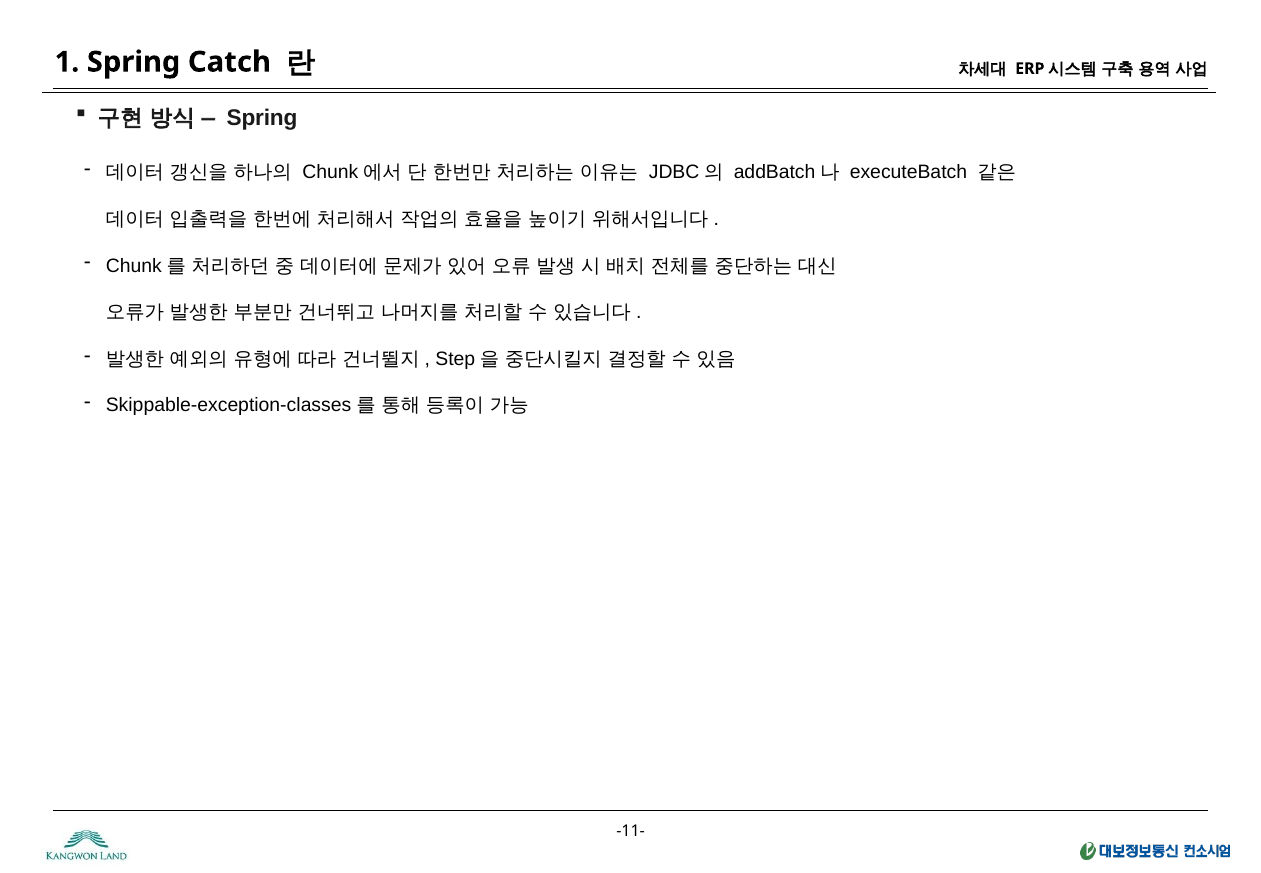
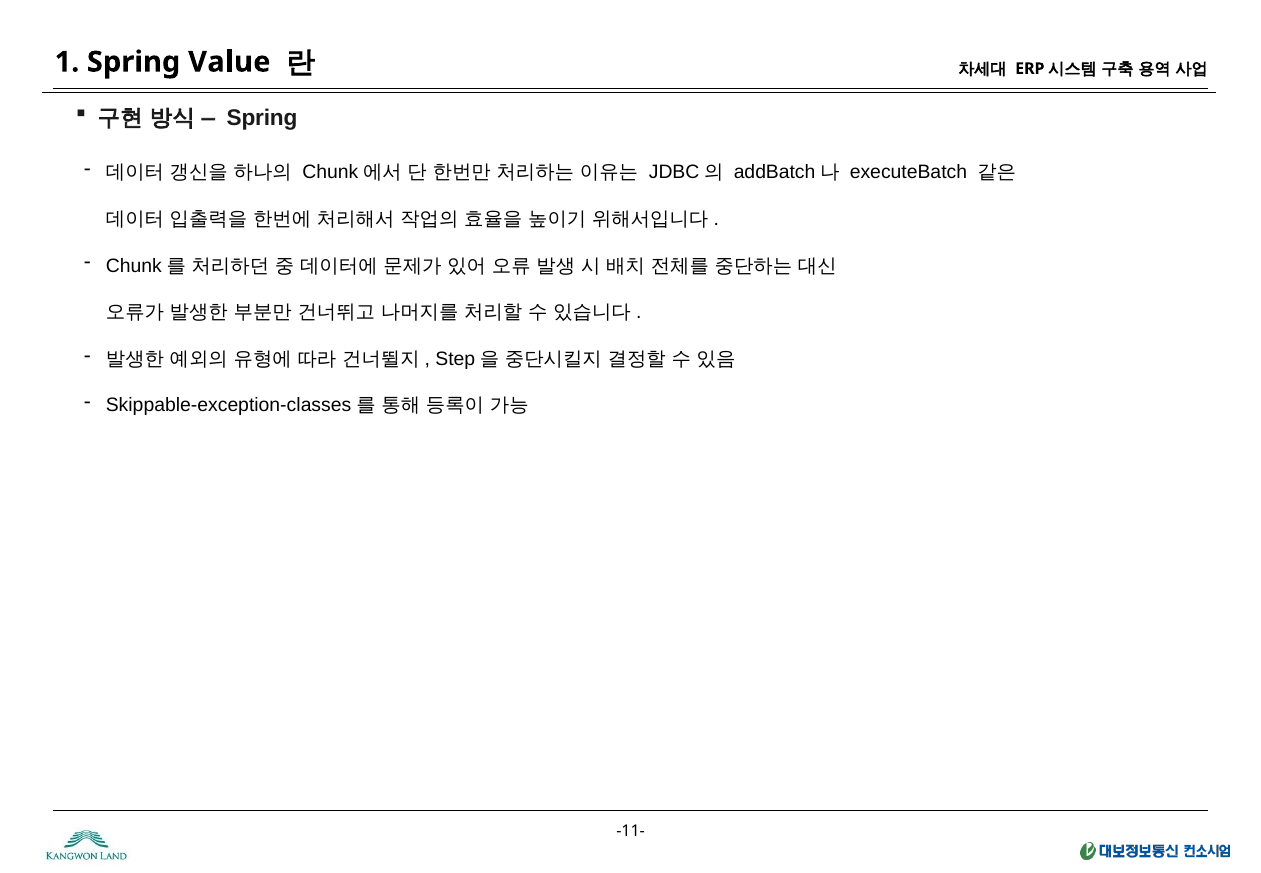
Catch: Catch -> Value (229, 62)
